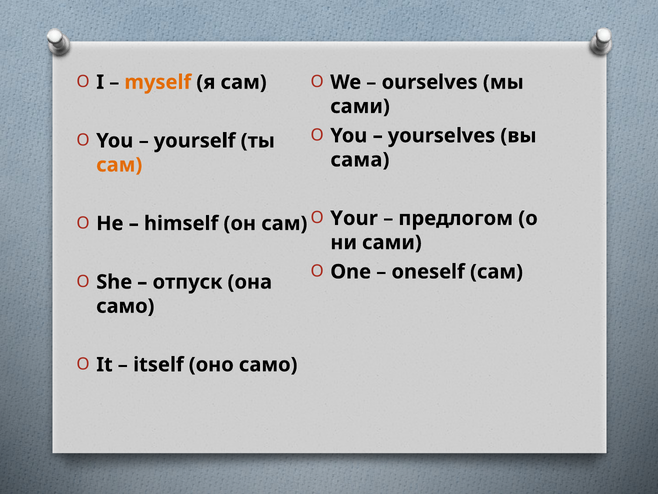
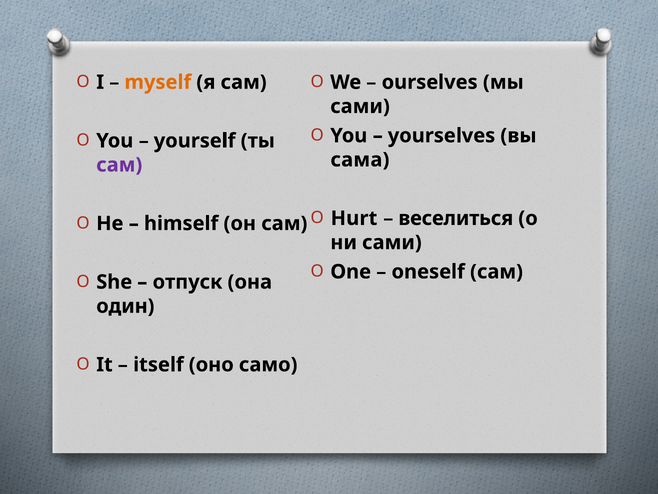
сам colour: orange -> purple (119, 165)
Your: Your -> Hurt (354, 218)
предлогом: предлогом -> веселиться (456, 218)
само: само -> один (125, 306)
